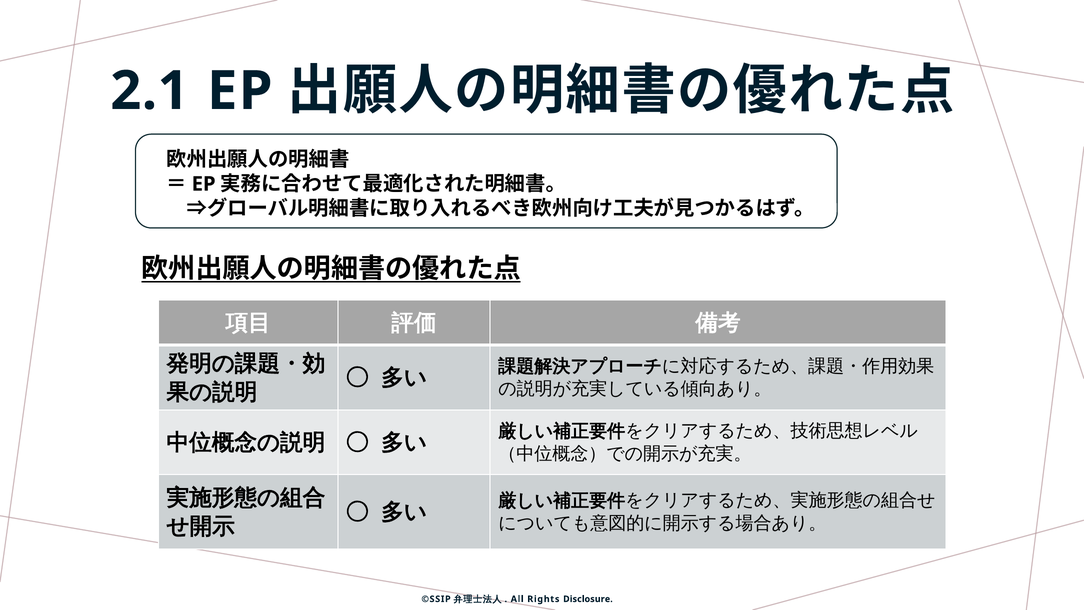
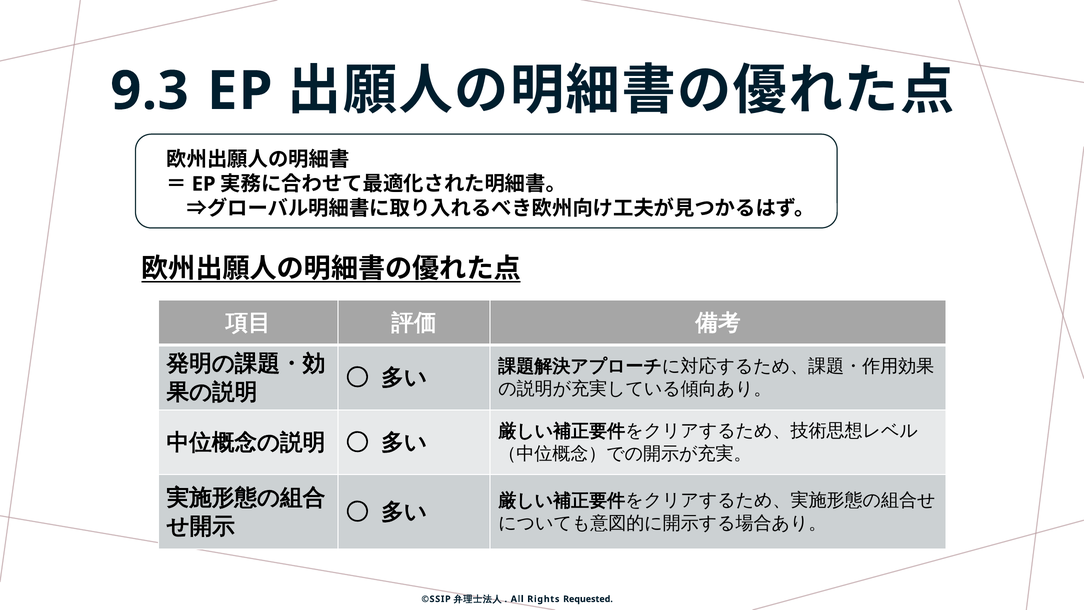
2.1: 2.1 -> 9.3 (149, 91)
Disclosure: Disclosure -> Requested (588, 599)
